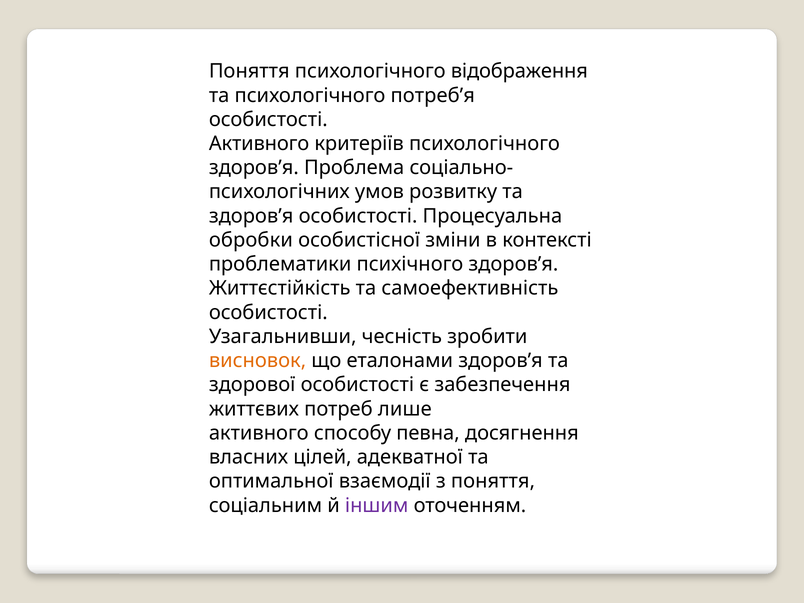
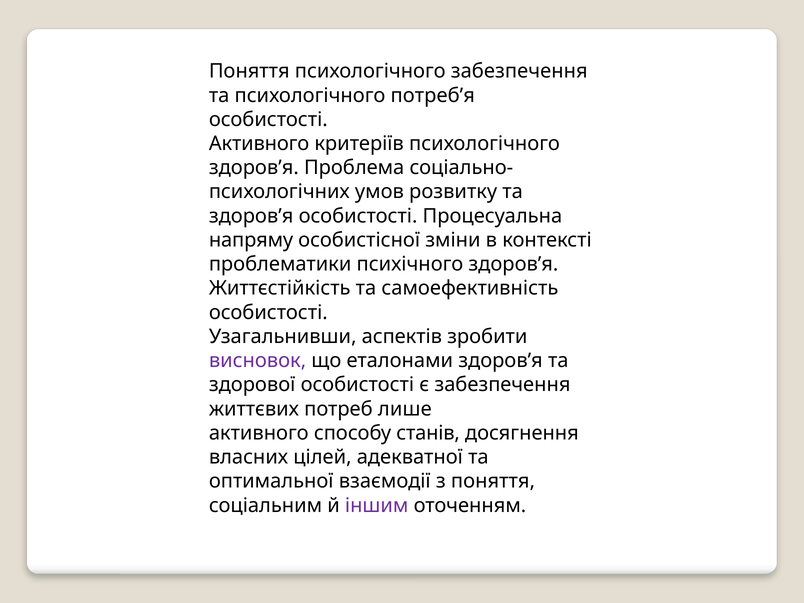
психологічного відображення: відображення -> забезпечення (519, 71)
обробки: обробки -> напряму (251, 240)
чесність: чесність -> аспектів (402, 337)
висновок colour: orange -> purple (258, 361)
певна: певна -> станів (428, 433)
